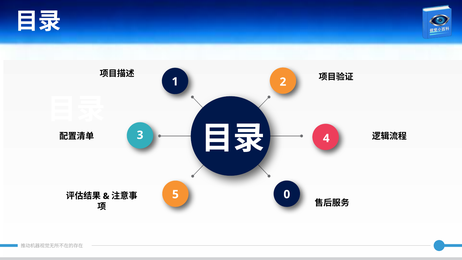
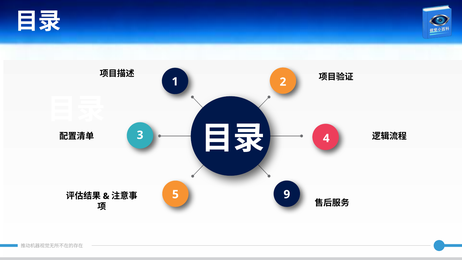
0: 0 -> 9 (287, 194)
